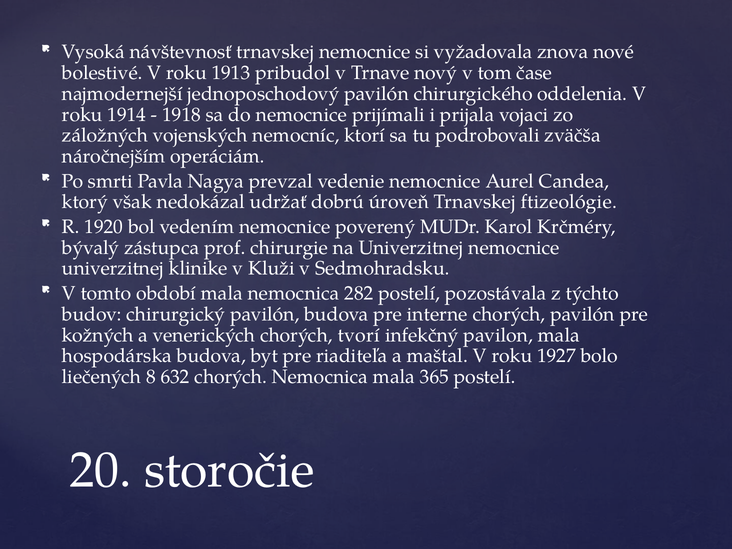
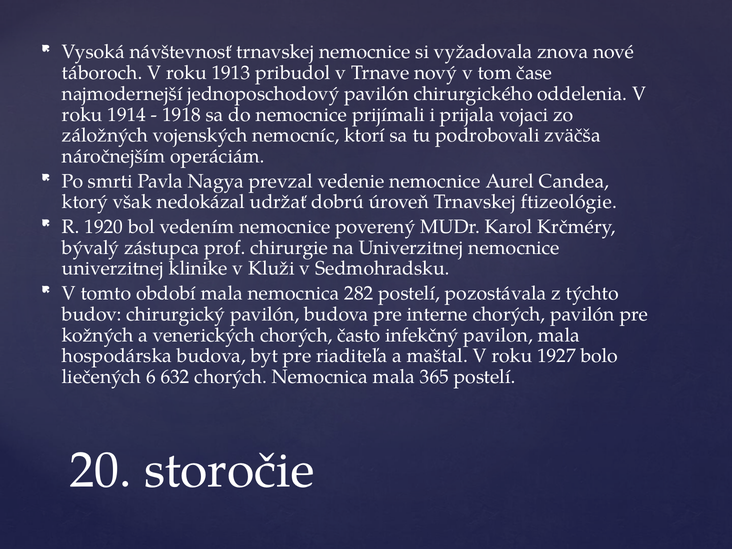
bolestivé: bolestivé -> táboroch (102, 73)
tvorí: tvorí -> často (359, 335)
8: 8 -> 6 (151, 377)
